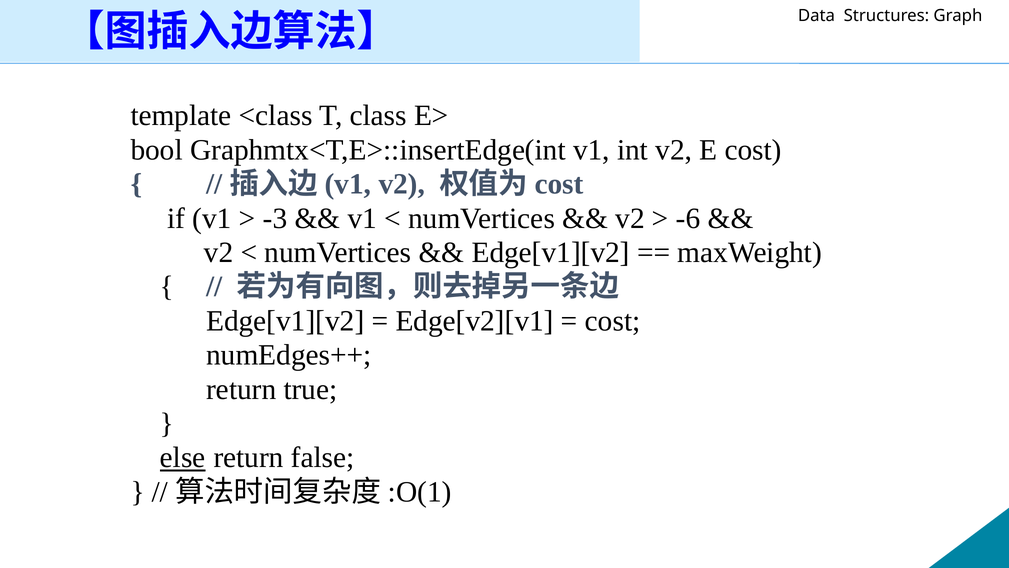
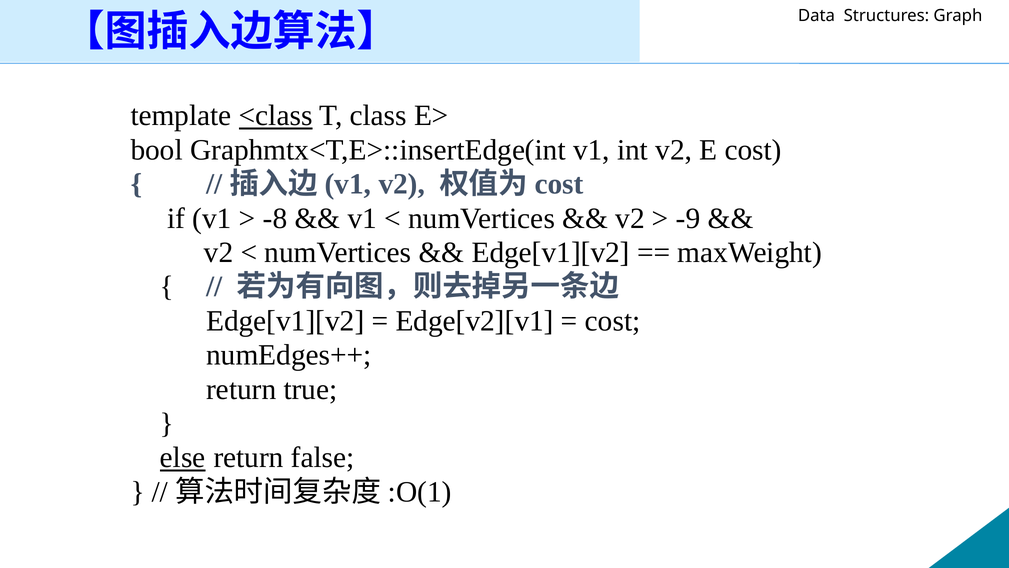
<class underline: none -> present (276, 116)
-3: -3 -> -8 (275, 218)
-6: -6 -> -9 (688, 218)
